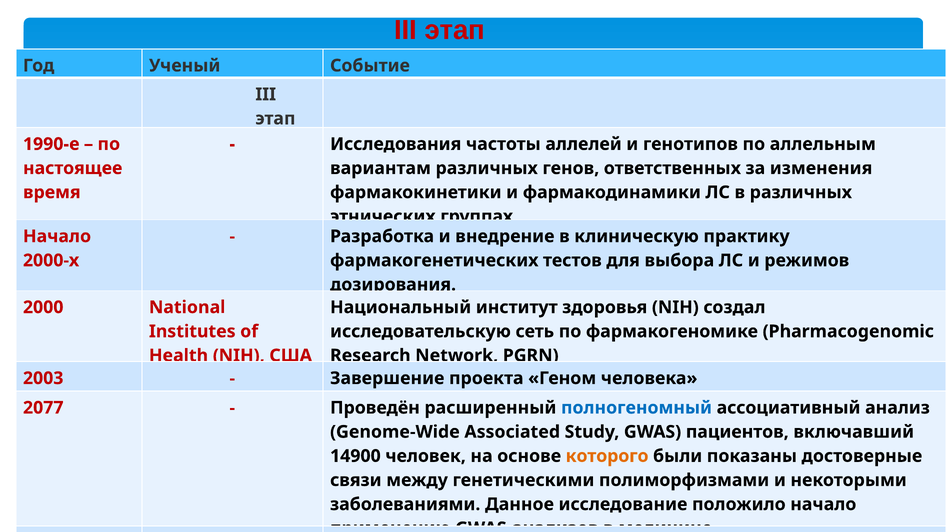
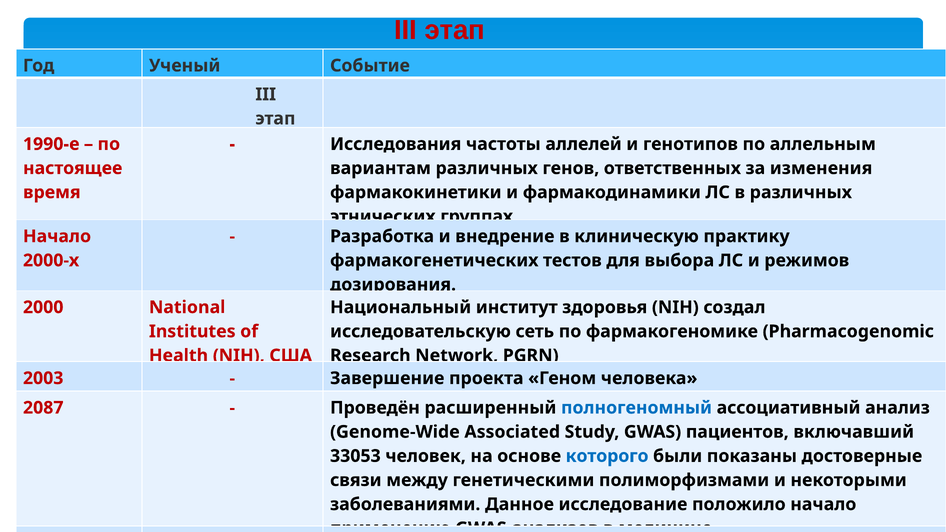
2077: 2077 -> 2087 (43, 408)
14900: 14900 -> 33053 (355, 456)
которого colour: orange -> blue (607, 456)
